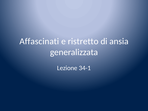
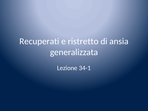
Affascinati: Affascinati -> Recuperati (39, 41)
